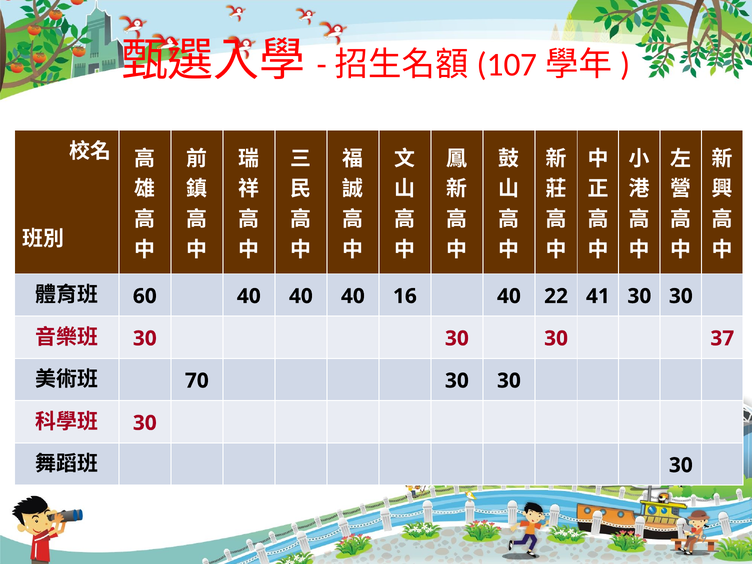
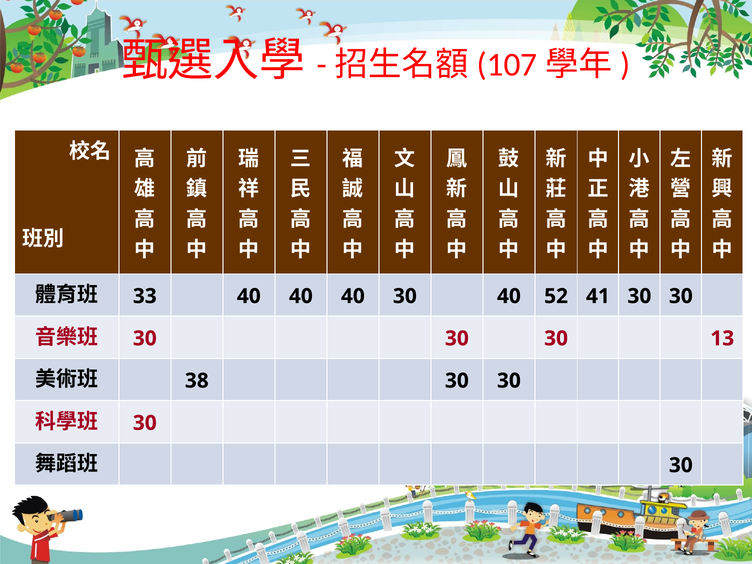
60: 60 -> 33 (145, 296)
40 16: 16 -> 30 (405, 296)
22: 22 -> 52 (556, 296)
37: 37 -> 13 (722, 338)
70: 70 -> 38 (197, 381)
